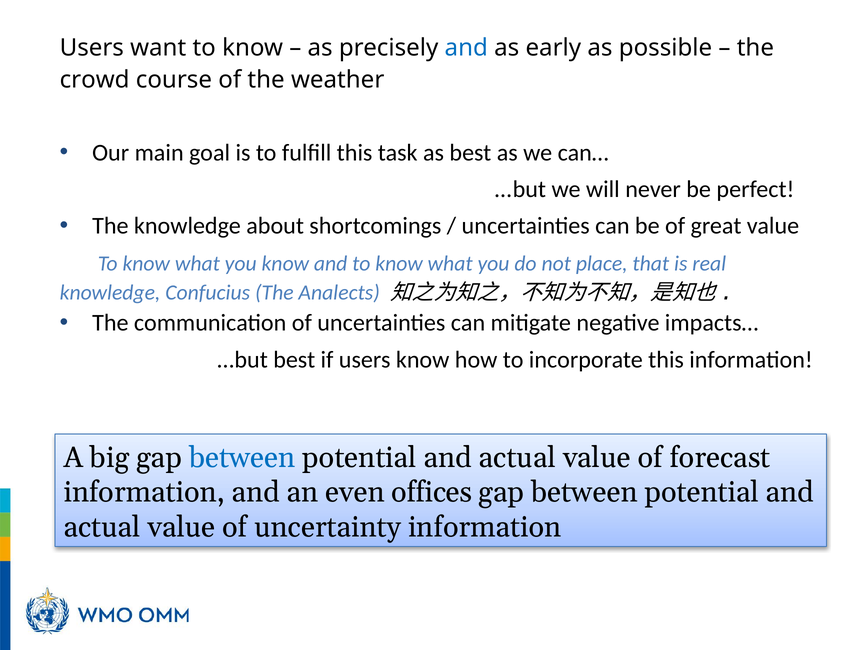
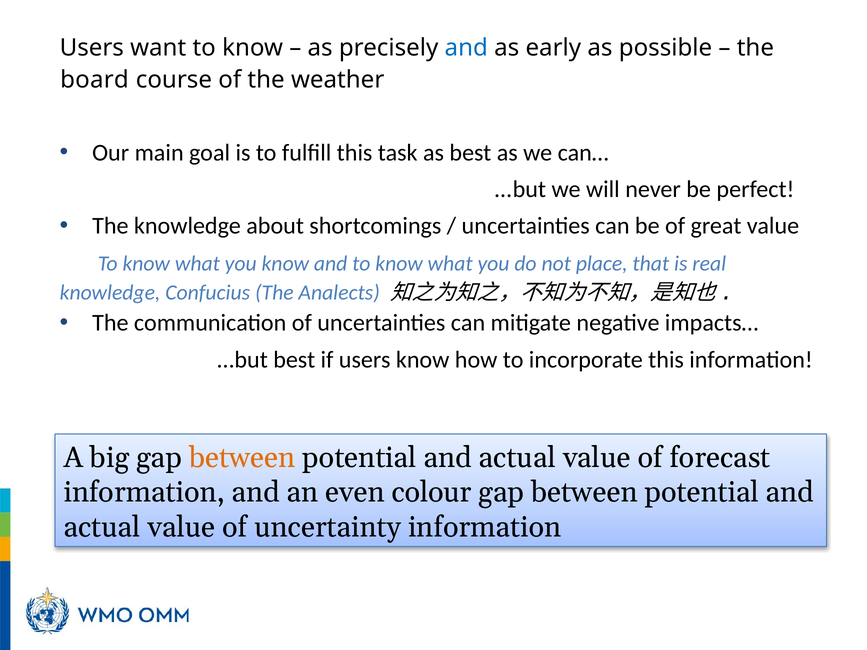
crowd: crowd -> board (94, 80)
between colour: blue -> orange (242, 458)
offices: offices -> colour (432, 493)
